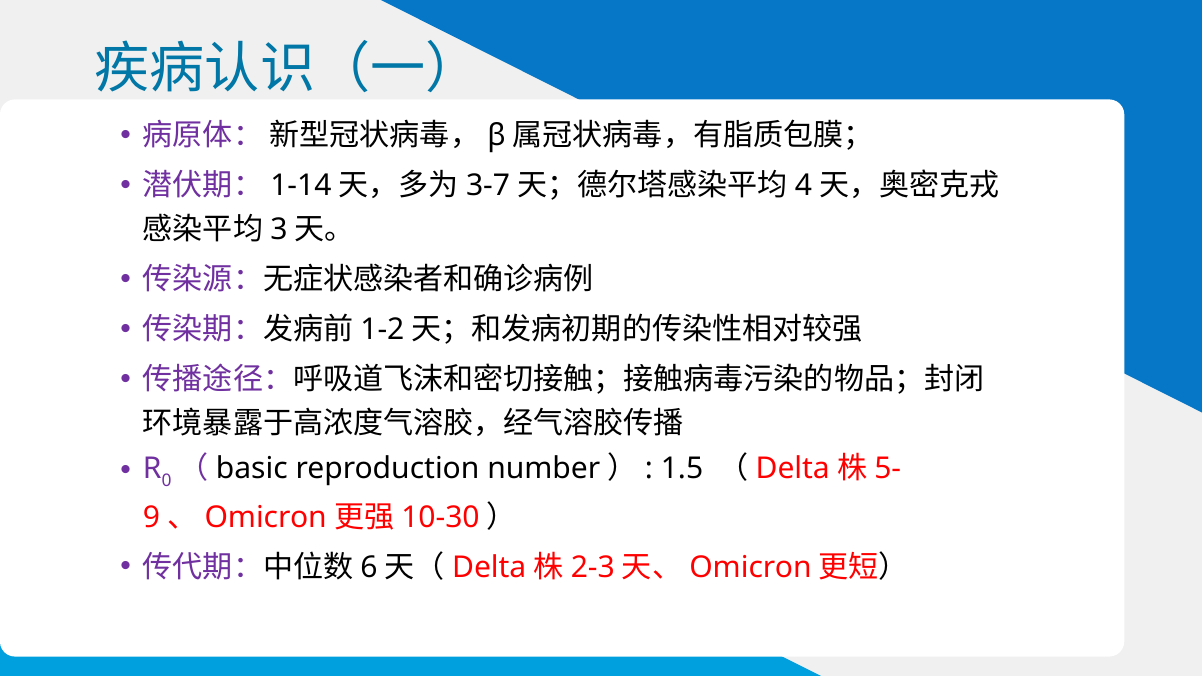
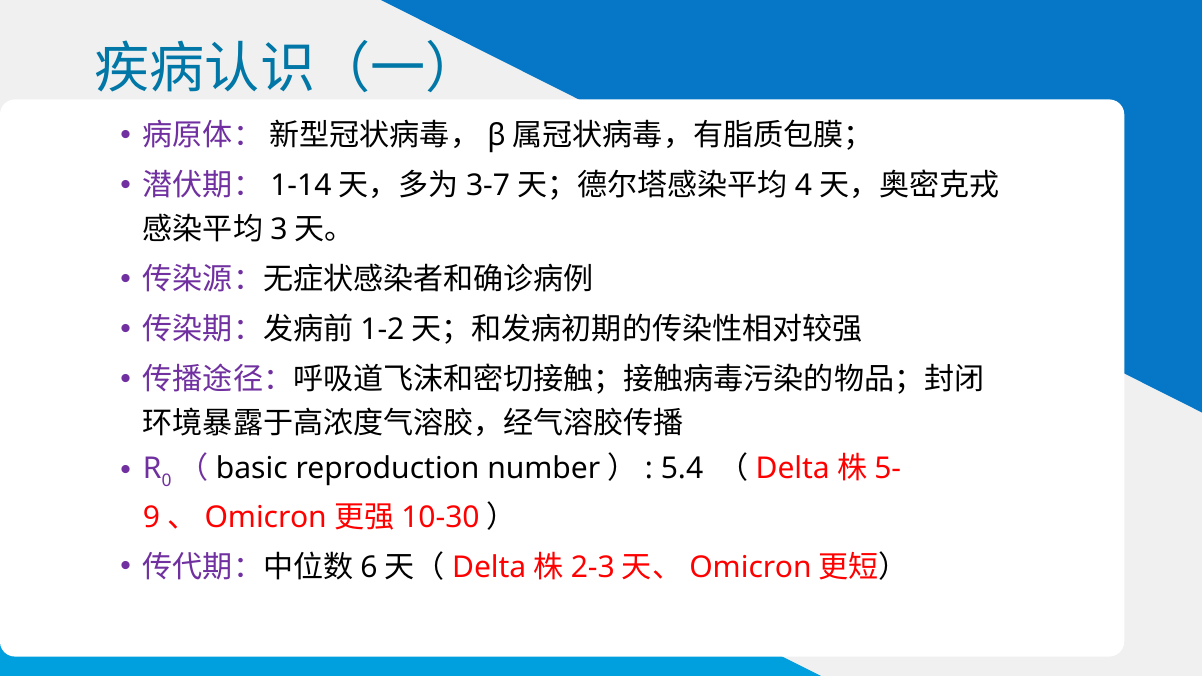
1.5: 1.5 -> 5.4 (682, 469)
